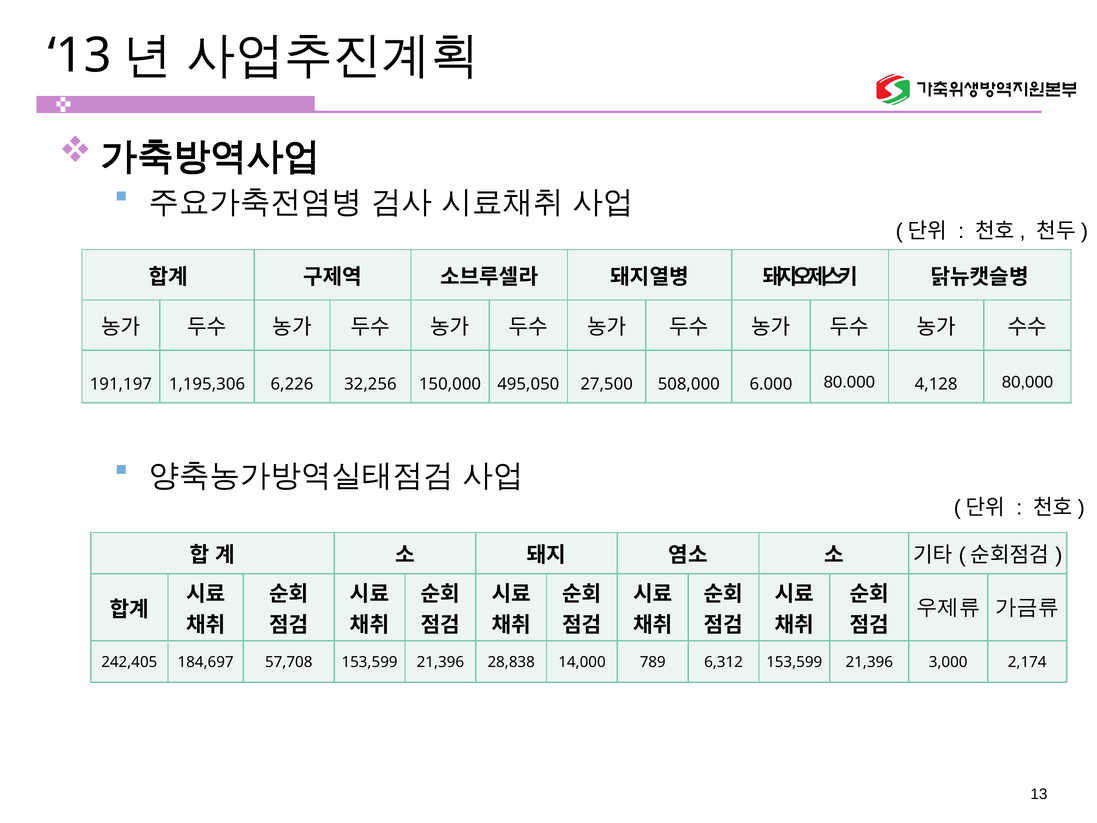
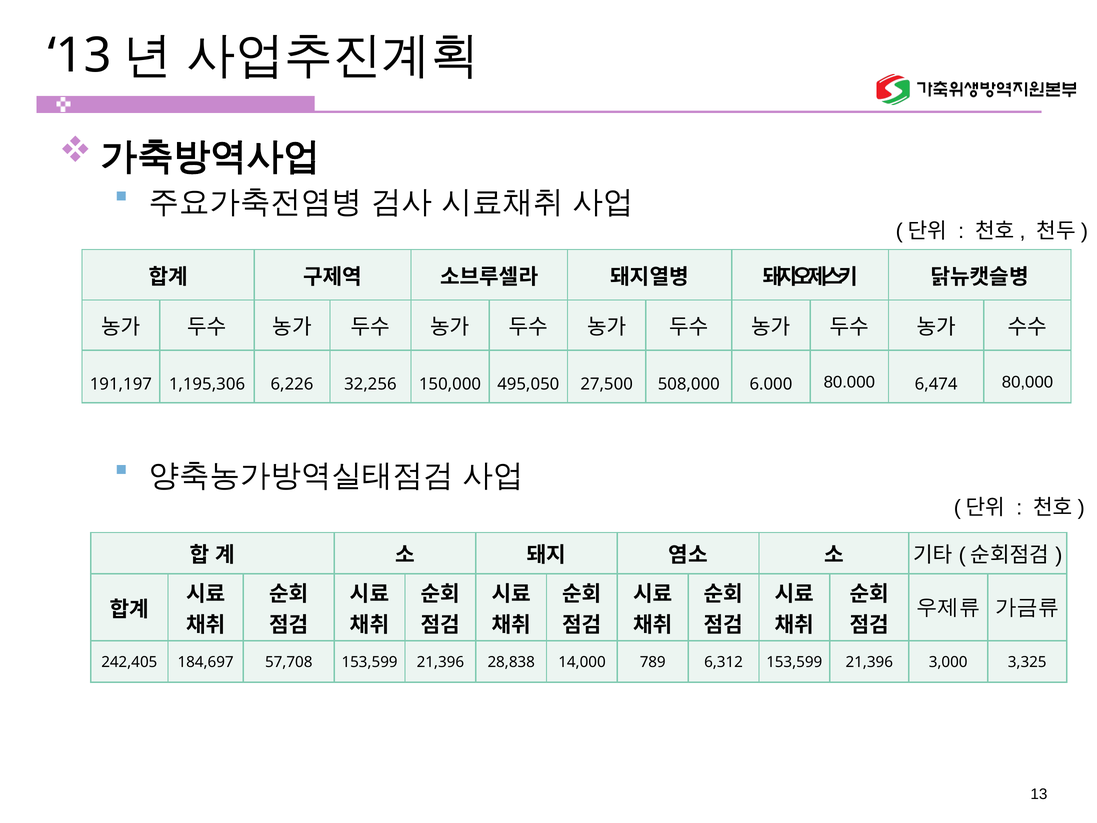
4,128: 4,128 -> 6,474 (936, 384)
2,174: 2,174 -> 3,325 (1027, 662)
